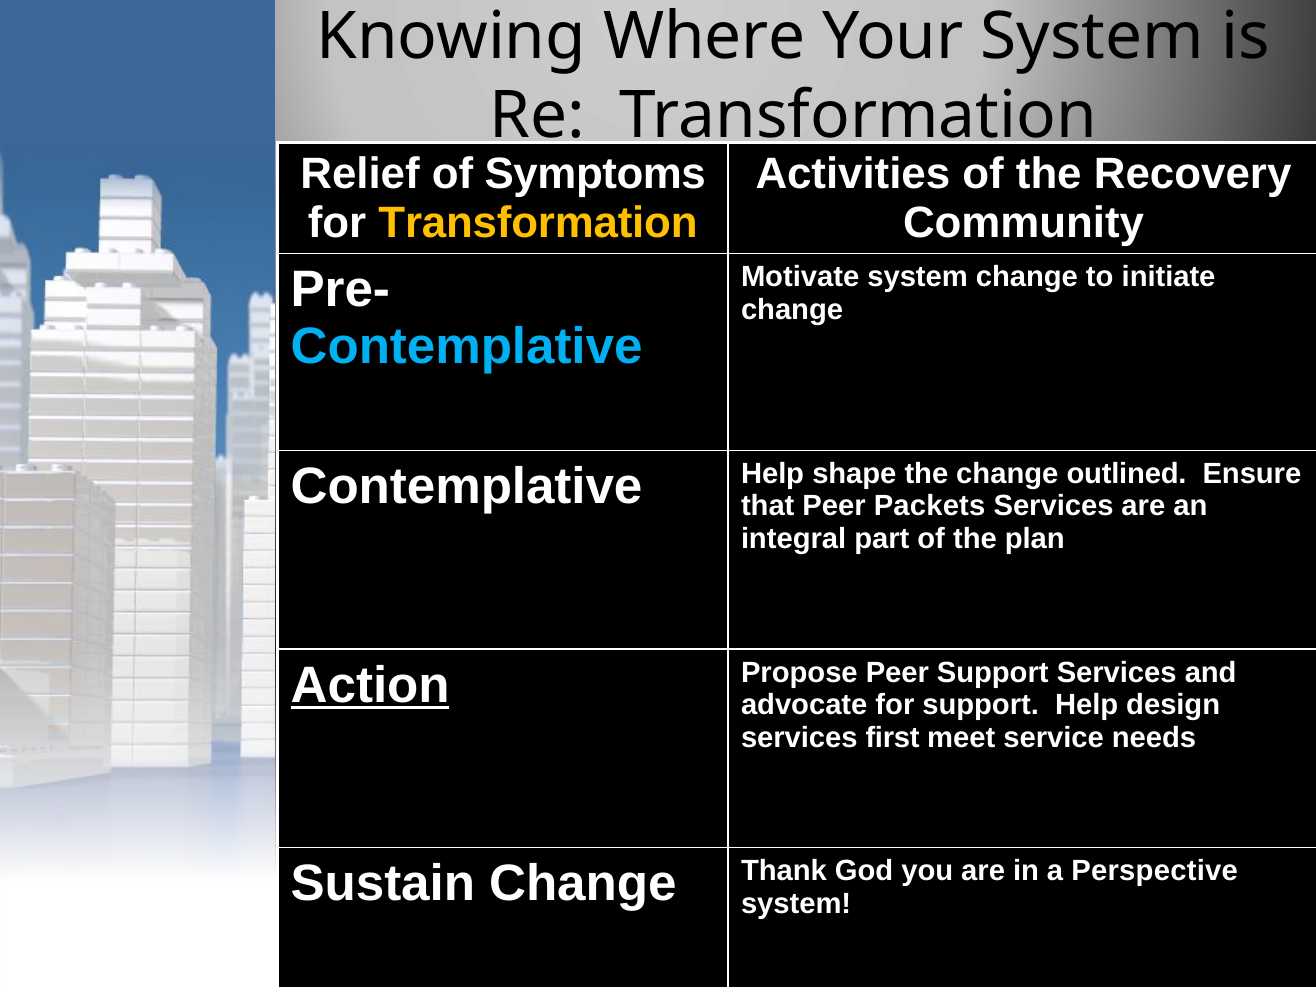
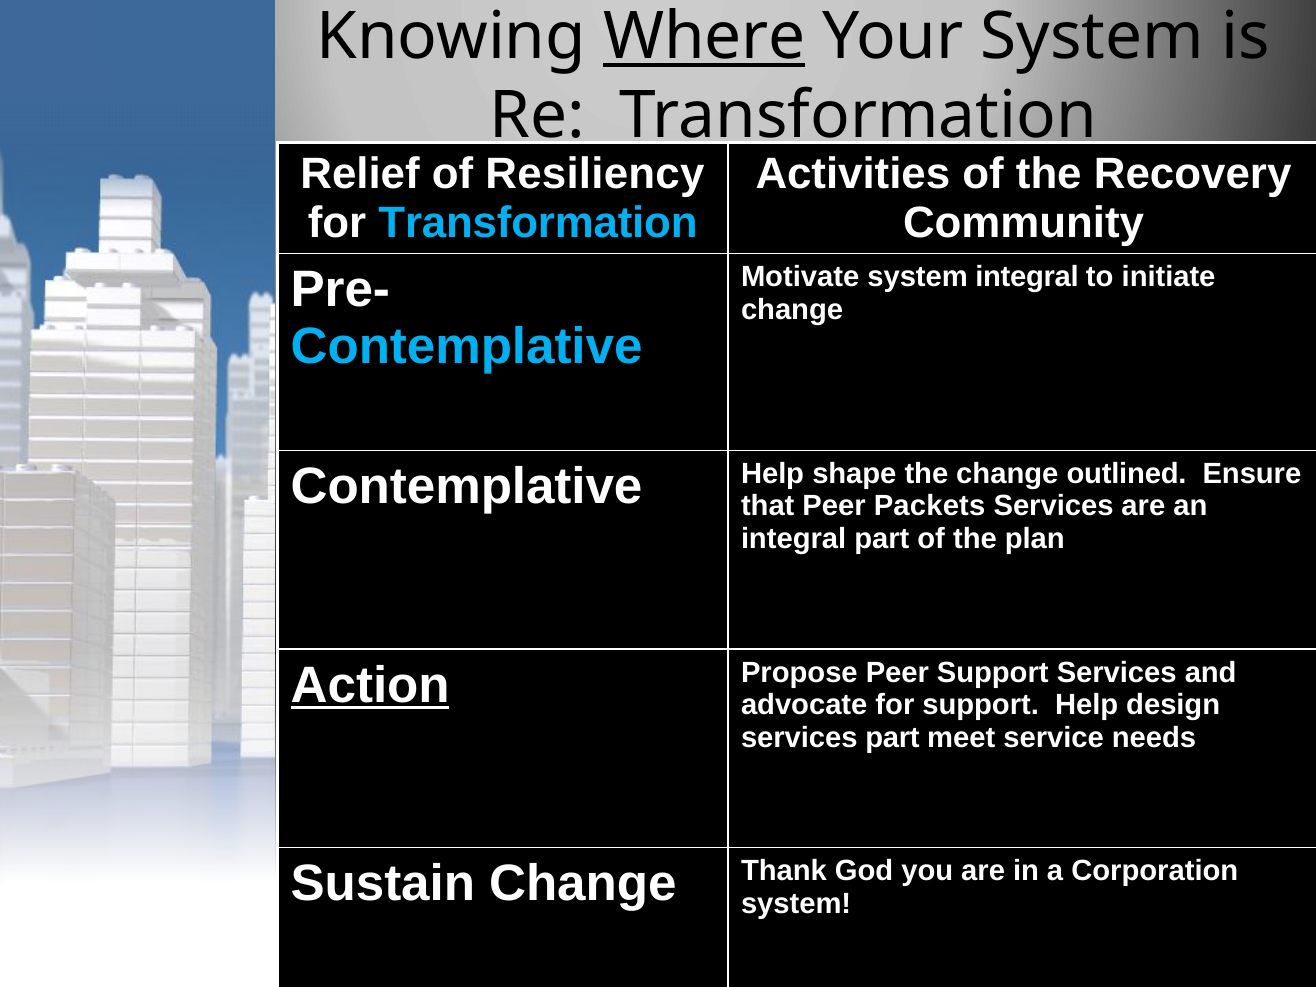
Where underline: none -> present (704, 36)
Symptoms: Symptoms -> Resiliency (595, 174)
Transformation colour: yellow -> light blue (538, 223)
system change: change -> integral (1027, 277)
services first: first -> part (893, 737)
Perspective: Perspective -> Corporation (1155, 871)
